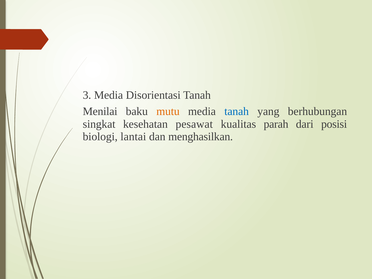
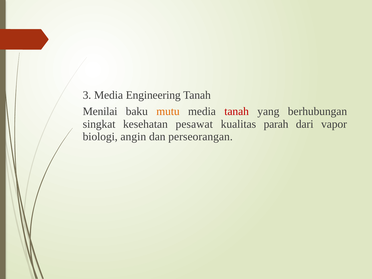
Disorientasi: Disorientasi -> Engineering (153, 95)
tanah colour: blue -> red (237, 111)
posisi: posisi -> vapor (334, 124)
lantai: lantai -> angin (133, 137)
menghasilkan: menghasilkan -> perseorangan (201, 137)
